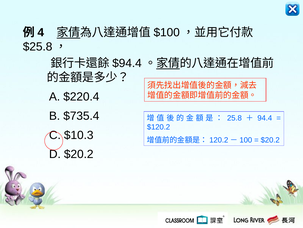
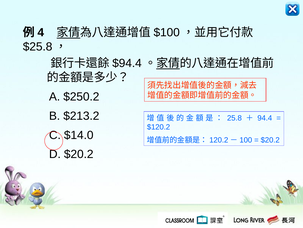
$220.4: $220.4 -> $250.2 (81, 96)
$735.4: $735.4 -> $213.2 (81, 116)
$10.3: $10.3 -> $14.0 (79, 135)
